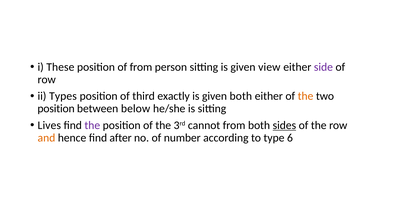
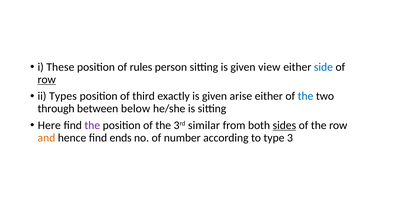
of from: from -> rules (141, 67)
side colour: purple -> blue (323, 67)
row underline: none -> present (47, 79)
given both: both -> arise (241, 96)
the colour: orange -> blue (306, 96)
position: position -> through (56, 109)
Lives: Lives -> Here (49, 125)
cannot: cannot -> similar (204, 125)
after: after -> ends (121, 138)
6: 6 -> 3 (290, 138)
